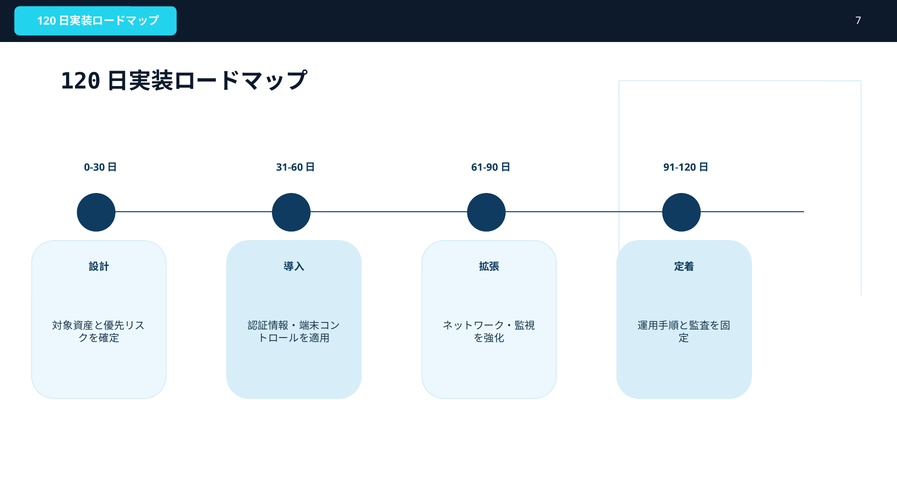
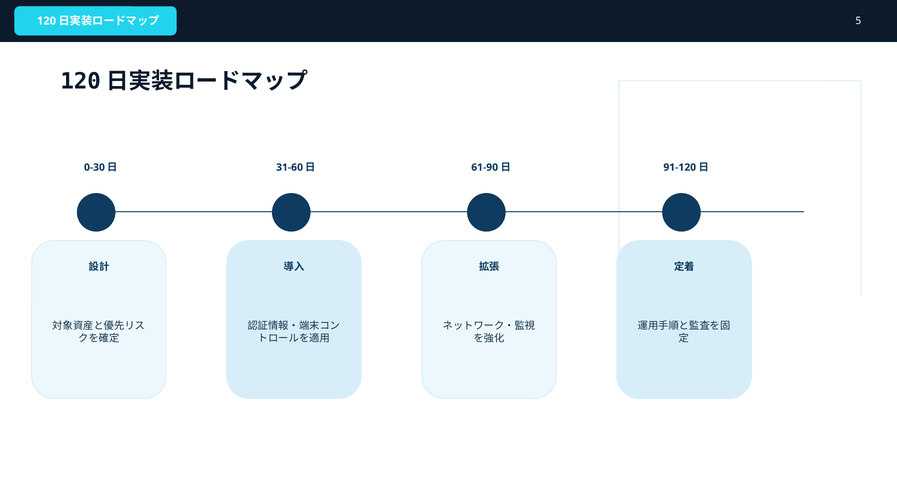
7: 7 -> 5 (858, 21)
